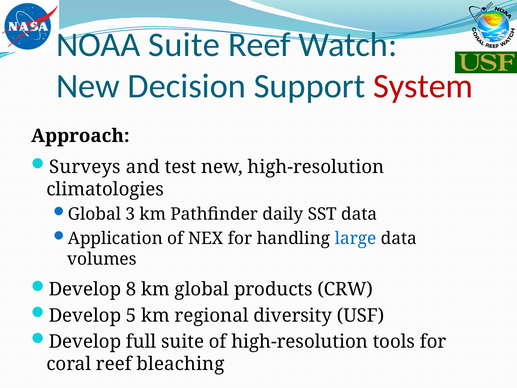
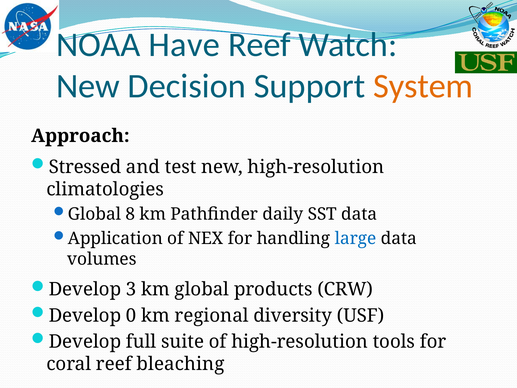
NOAA Suite: Suite -> Have (184, 45)
System colour: red -> orange (423, 86)
Surveys: Surveys -> Stressed (85, 167)
3: 3 -> 8 (130, 214)
8: 8 -> 3 (131, 289)
5: 5 -> 0 (131, 315)
